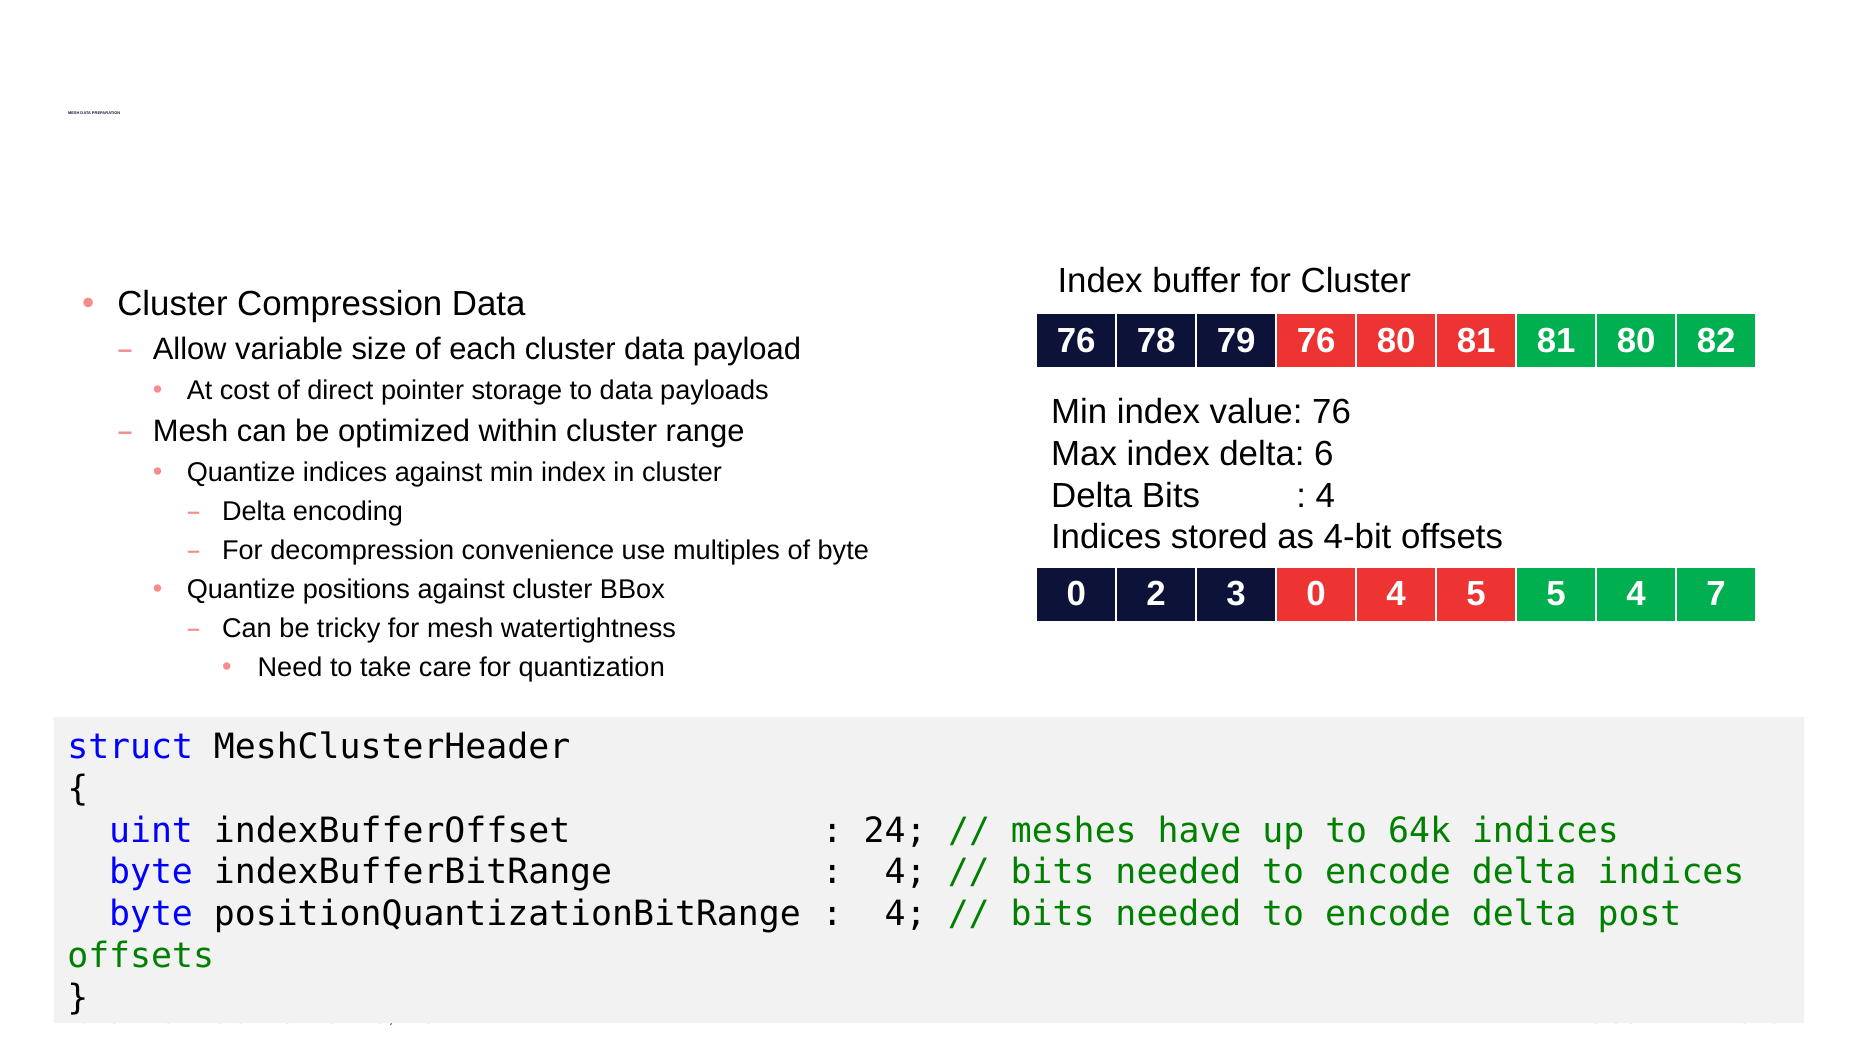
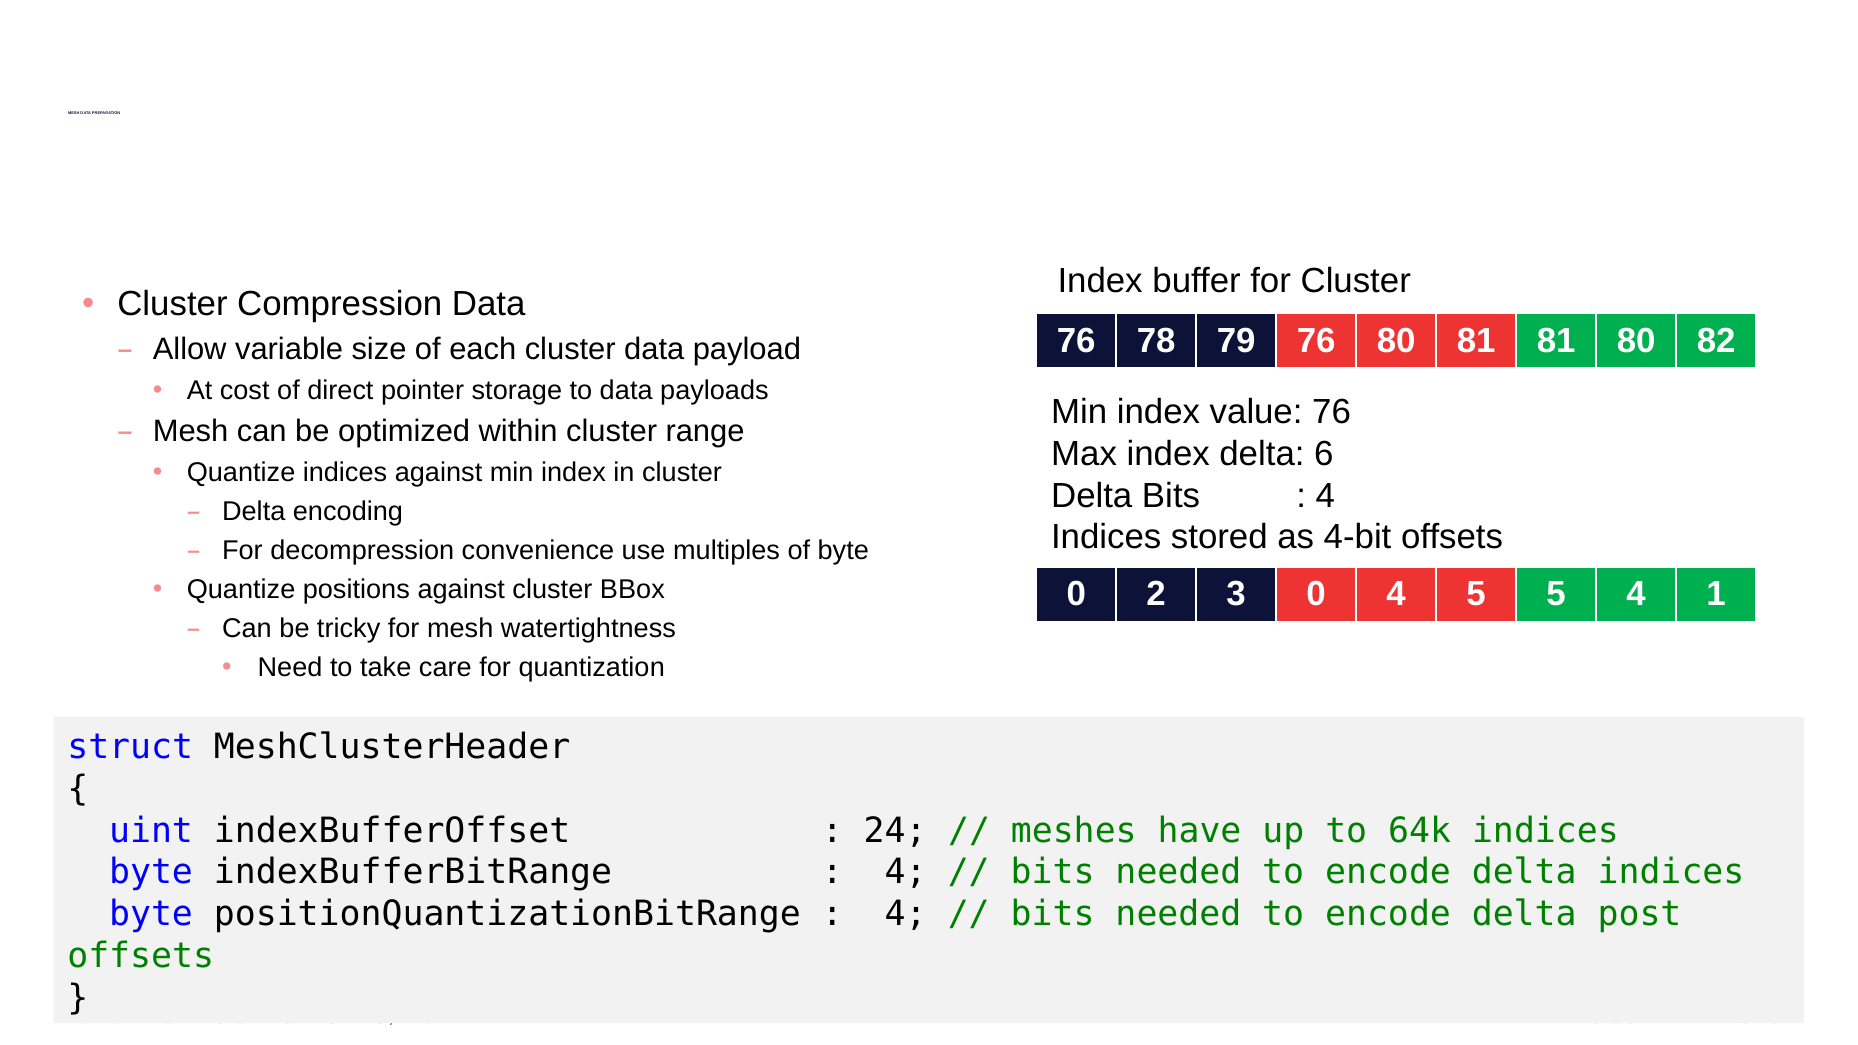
7: 7 -> 1 (1716, 594)
